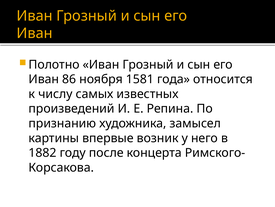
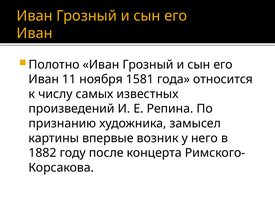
86: 86 -> 11 (69, 79)
